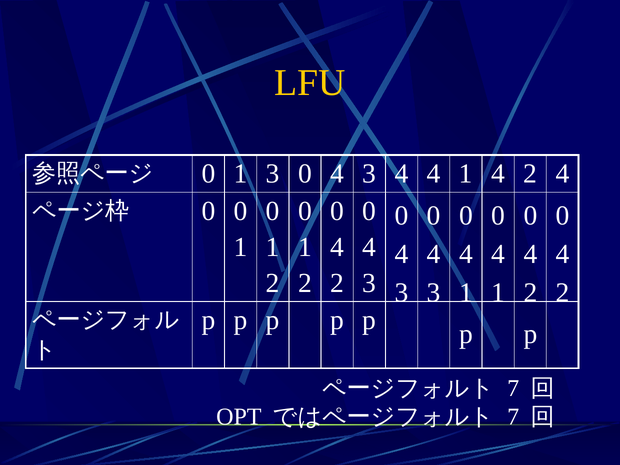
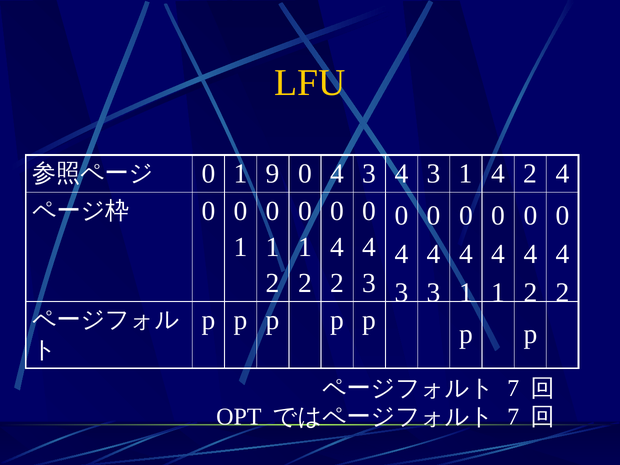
1 3: 3 -> 9 (273, 174)
3 4 4: 4 -> 3 (434, 174)
